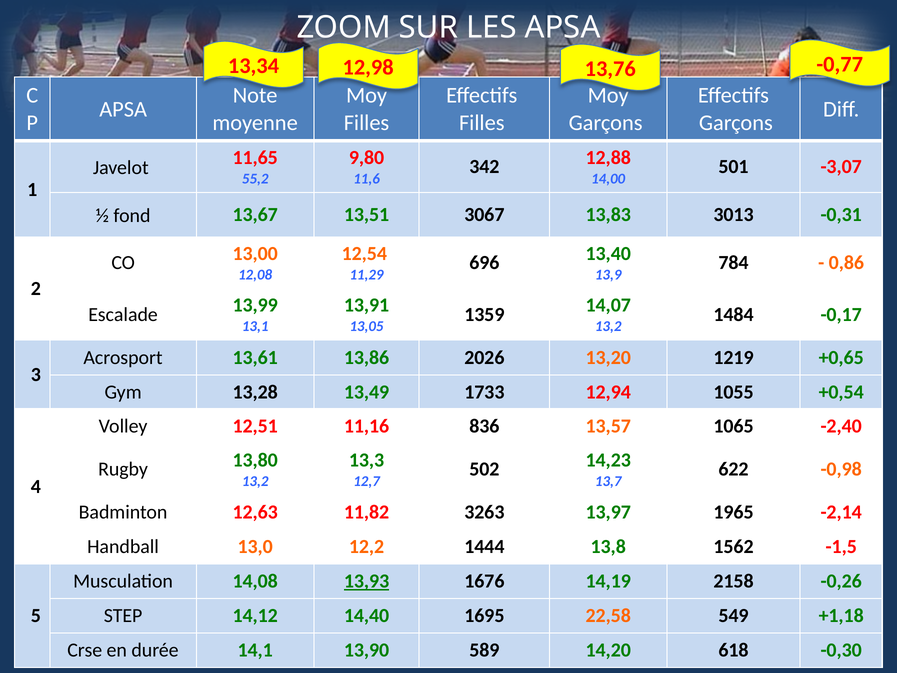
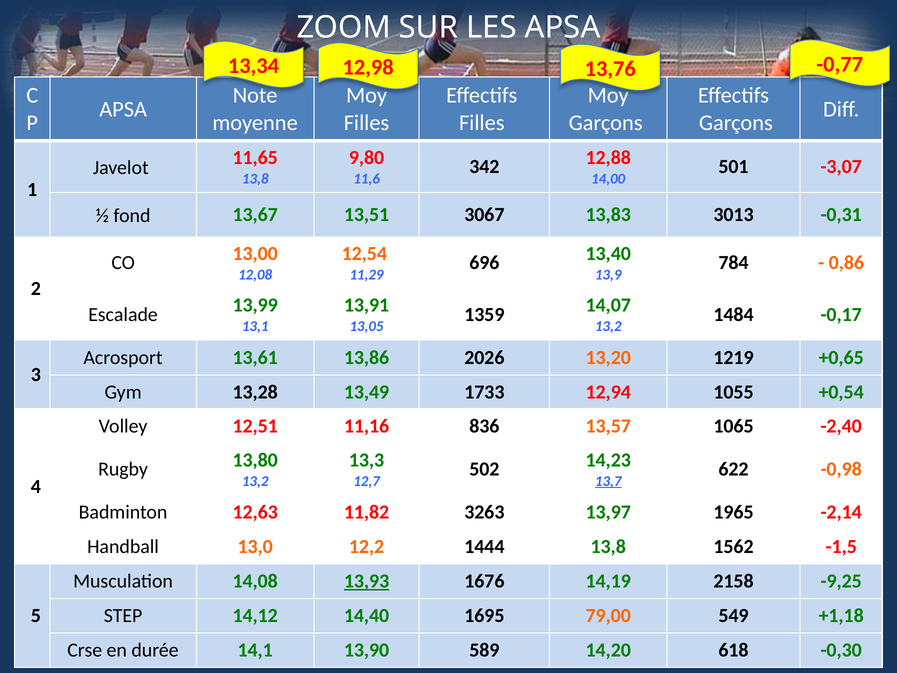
55,2: 55,2 -> 13,8 (255, 179)
13,7 underline: none -> present (608, 481)
-0,26: -0,26 -> -9,25 (841, 581)
22,58: 22,58 -> 79,00 (608, 616)
